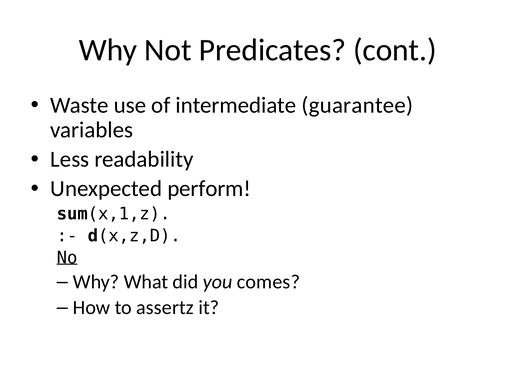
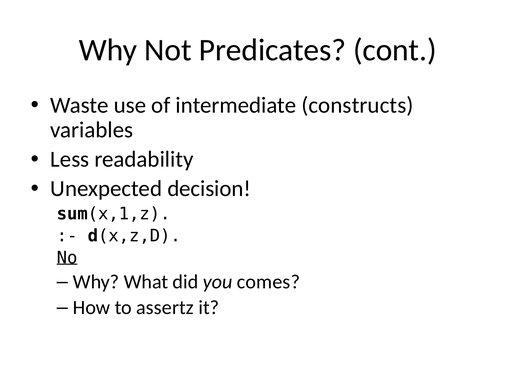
guarantee: guarantee -> constructs (357, 105)
perform: perform -> decision (209, 189)
